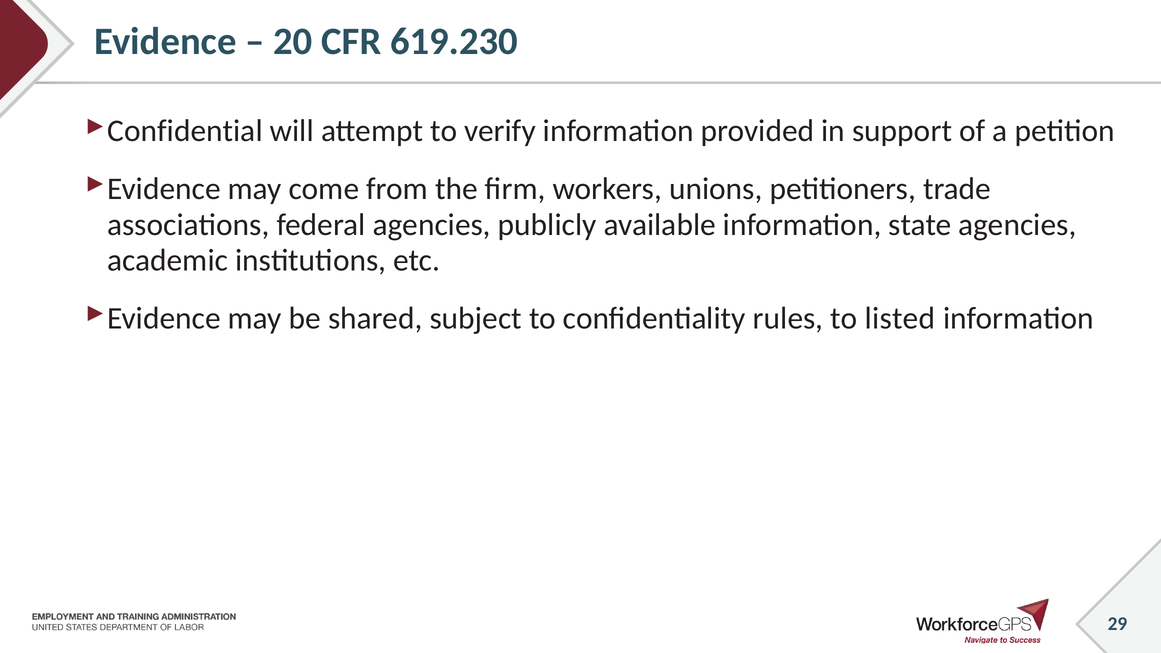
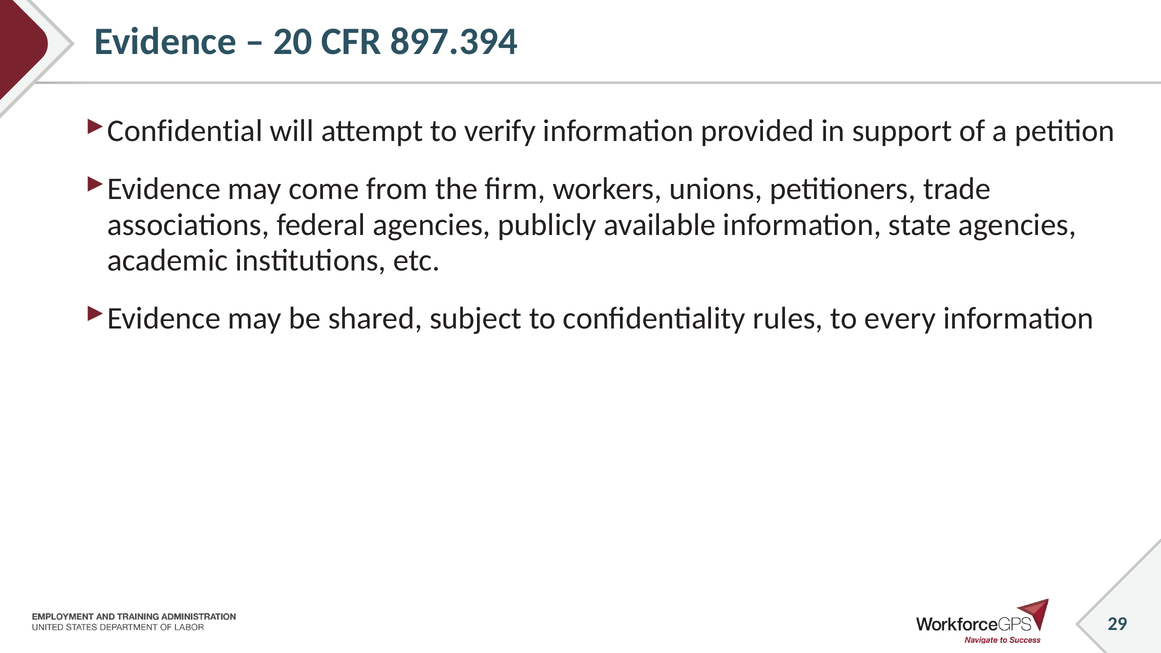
619.230: 619.230 -> 897.394 (454, 42)
listed: listed -> every (900, 318)
